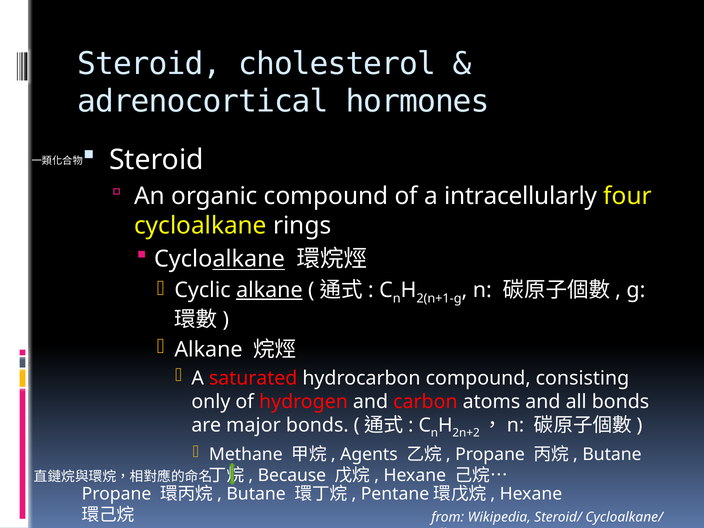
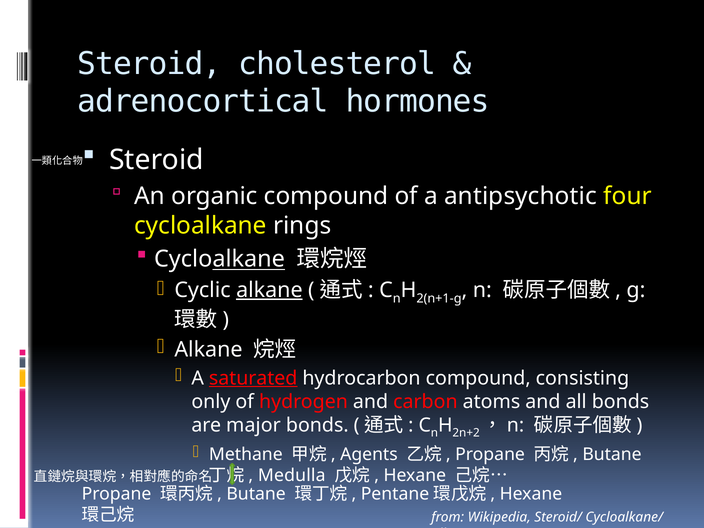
intracellularly: intracellularly -> antipsychotic (521, 196)
saturated underline: none -> present (253, 378)
Because: Because -> Medulla (292, 475)
